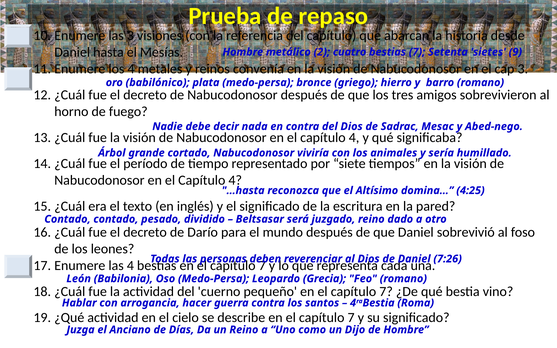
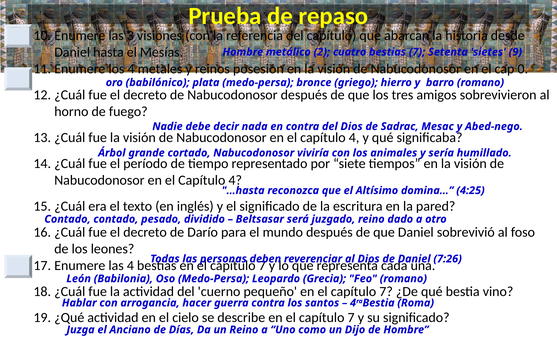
convenía: convenía -> posesión (258, 69)
cap 3: 3 -> 0 (523, 69)
